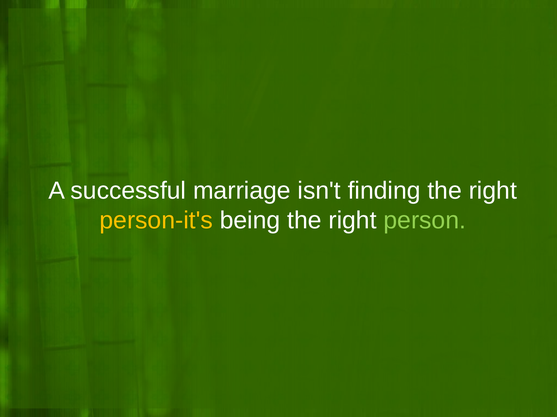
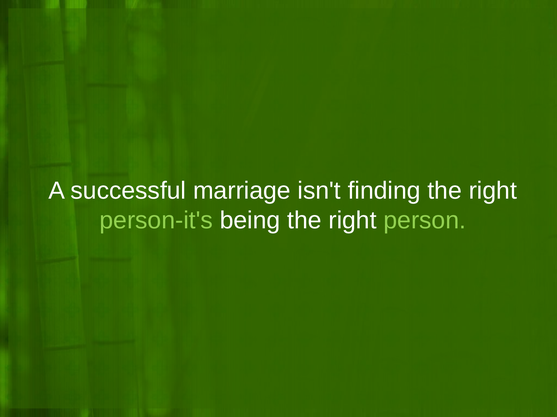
person-it's colour: yellow -> light green (156, 221)
